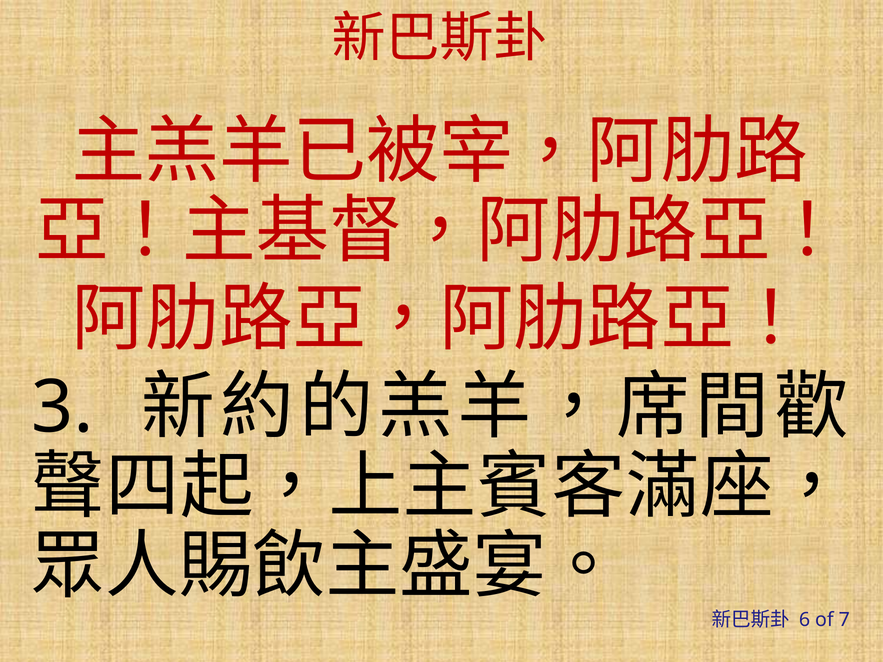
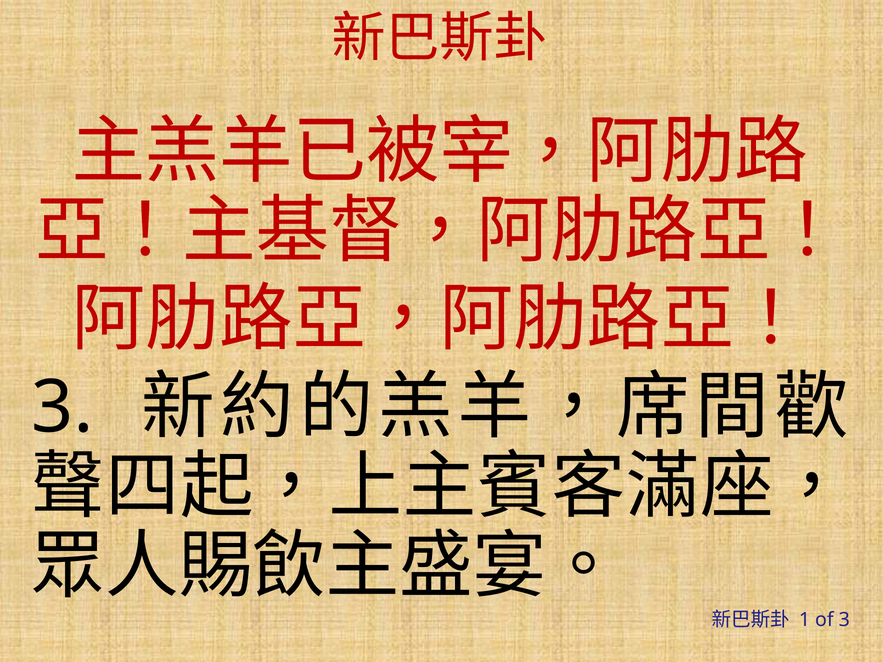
6: 6 -> 1 (805, 620)
of 7: 7 -> 3 (844, 620)
